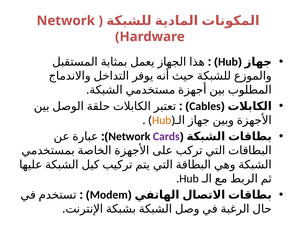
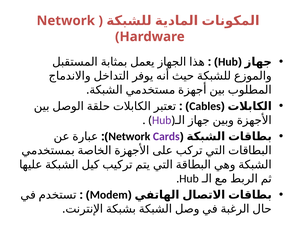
Hub colour: orange -> purple (162, 120)
